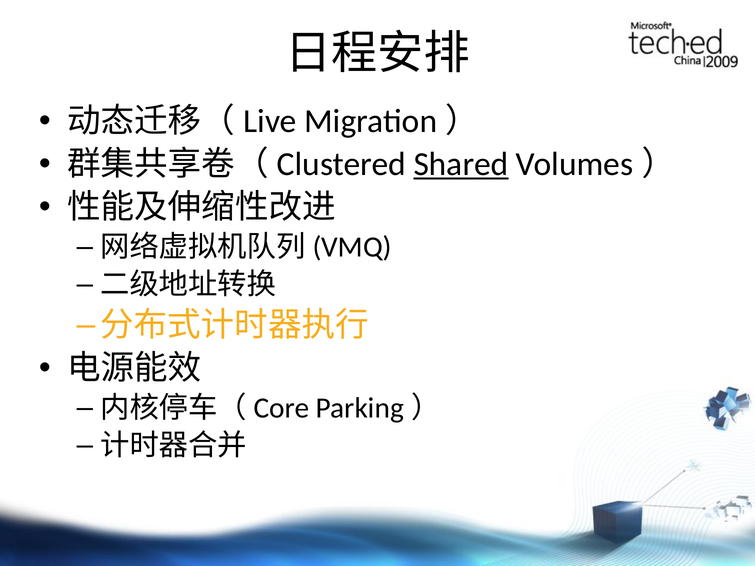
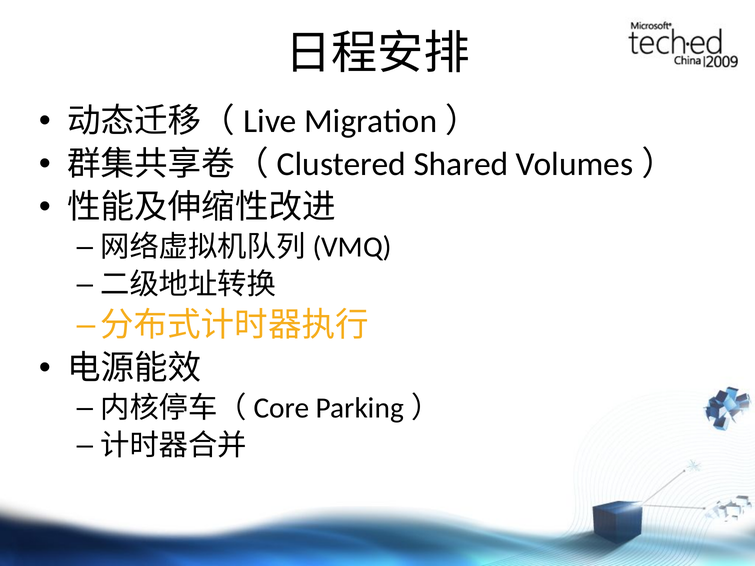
Shared underline: present -> none (461, 164)
